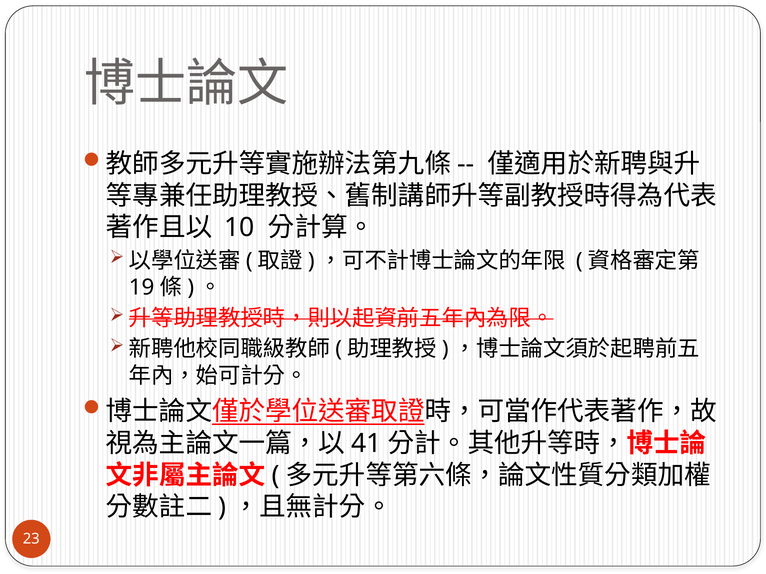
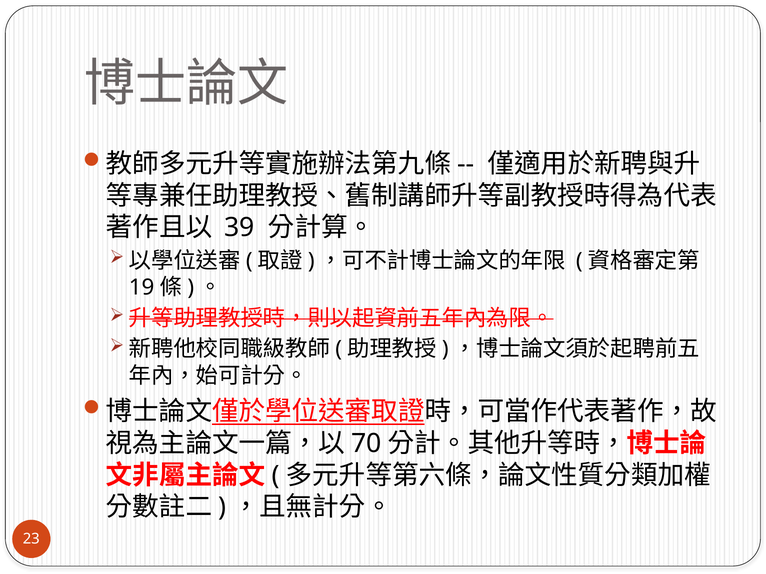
10: 10 -> 39 (240, 228)
41: 41 -> 70 (366, 444)
